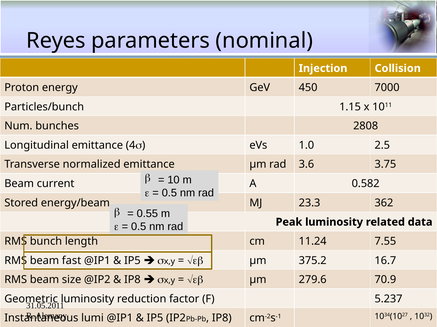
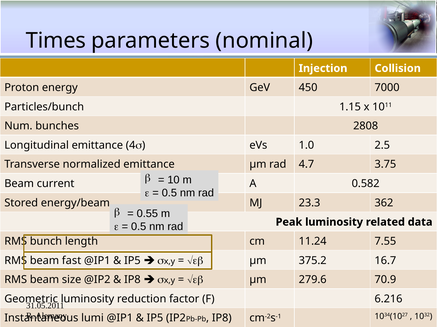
Reyes: Reyes -> Times (56, 41)
3.6: 3.6 -> 4.7 (306, 165)
5.237: 5.237 -> 6.216 (389, 300)
